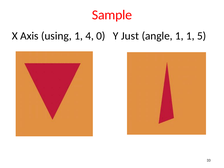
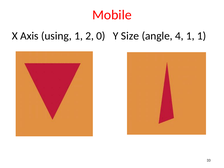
Sample: Sample -> Mobile (112, 15)
4: 4 -> 2 (90, 36)
Just: Just -> Size (130, 36)
angle 1: 1 -> 4 (179, 36)
1 5: 5 -> 1 (202, 36)
